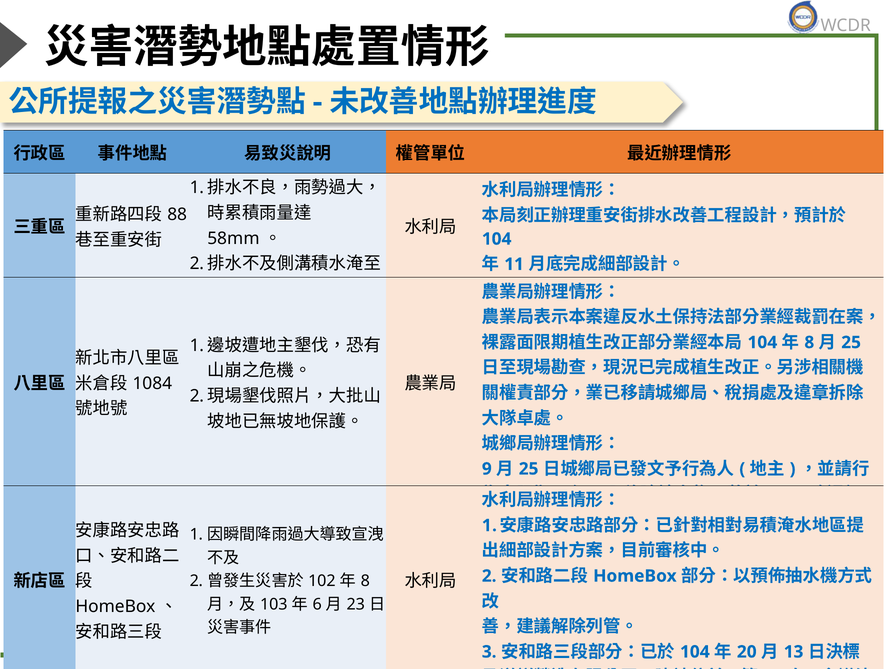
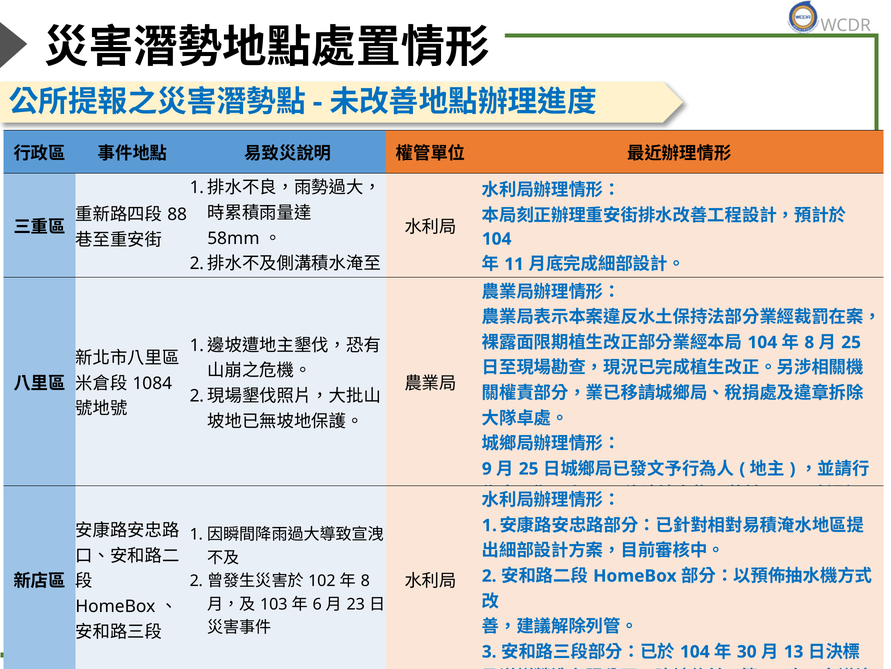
20: 20 -> 30 (747, 651)
